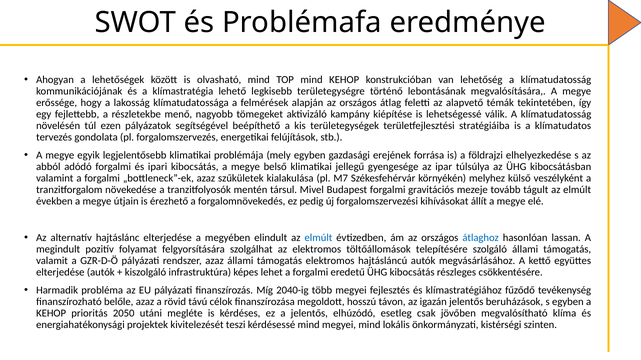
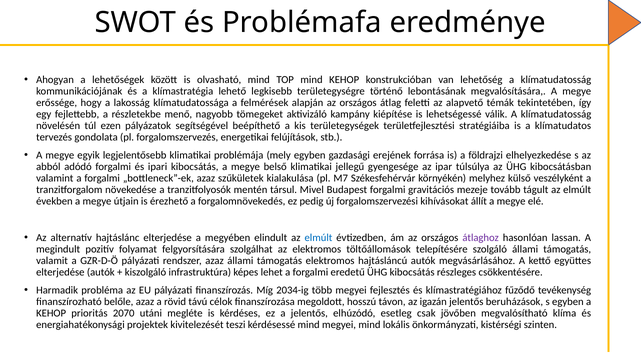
átlaghoz colour: blue -> purple (481, 238)
2040-ig: 2040-ig -> 2034-ig (292, 291)
2050: 2050 -> 2070 (124, 314)
